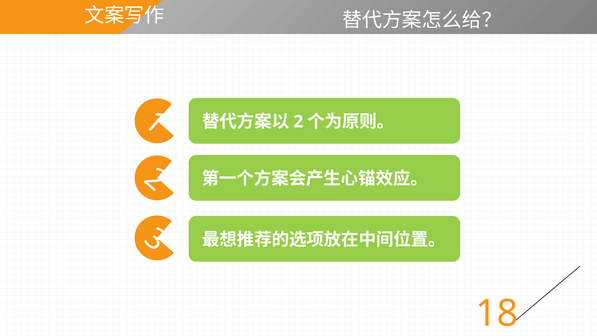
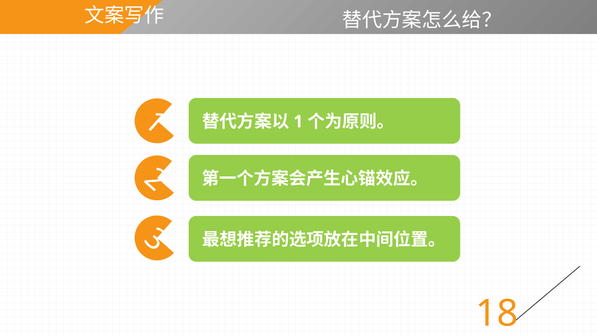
2: 2 -> 1 (298, 122)
